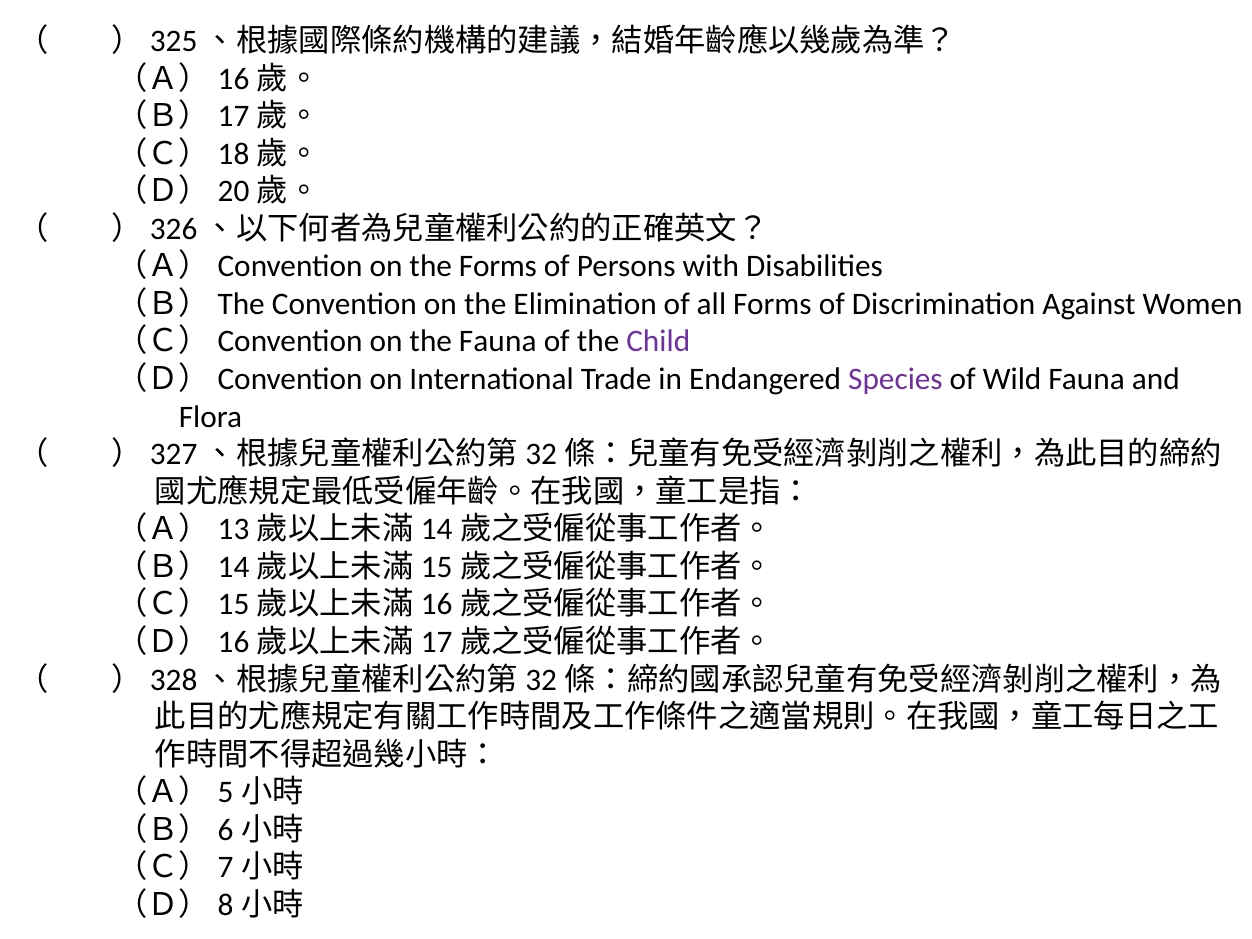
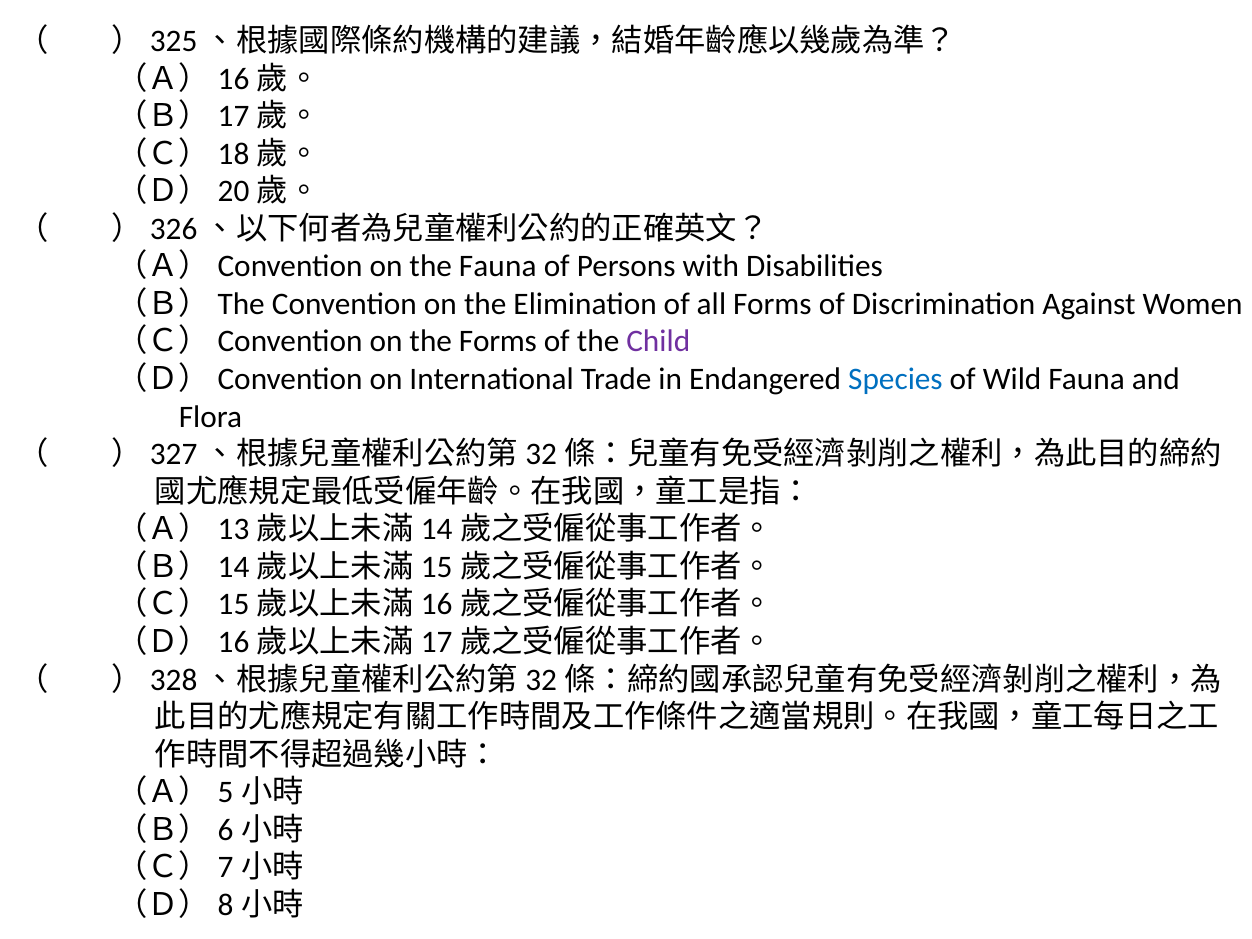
the Forms: Forms -> Fauna (498, 267)
the Fauna: Fauna -> Forms (498, 342)
Species colour: purple -> blue (895, 379)
